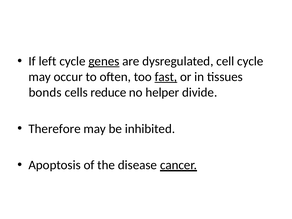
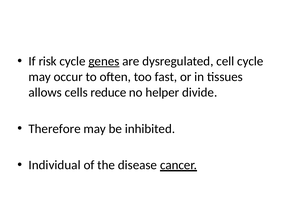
left: left -> risk (48, 61)
fast underline: present -> none (166, 77)
bonds: bonds -> allows (45, 92)
Apoptosis: Apoptosis -> Individual (55, 165)
